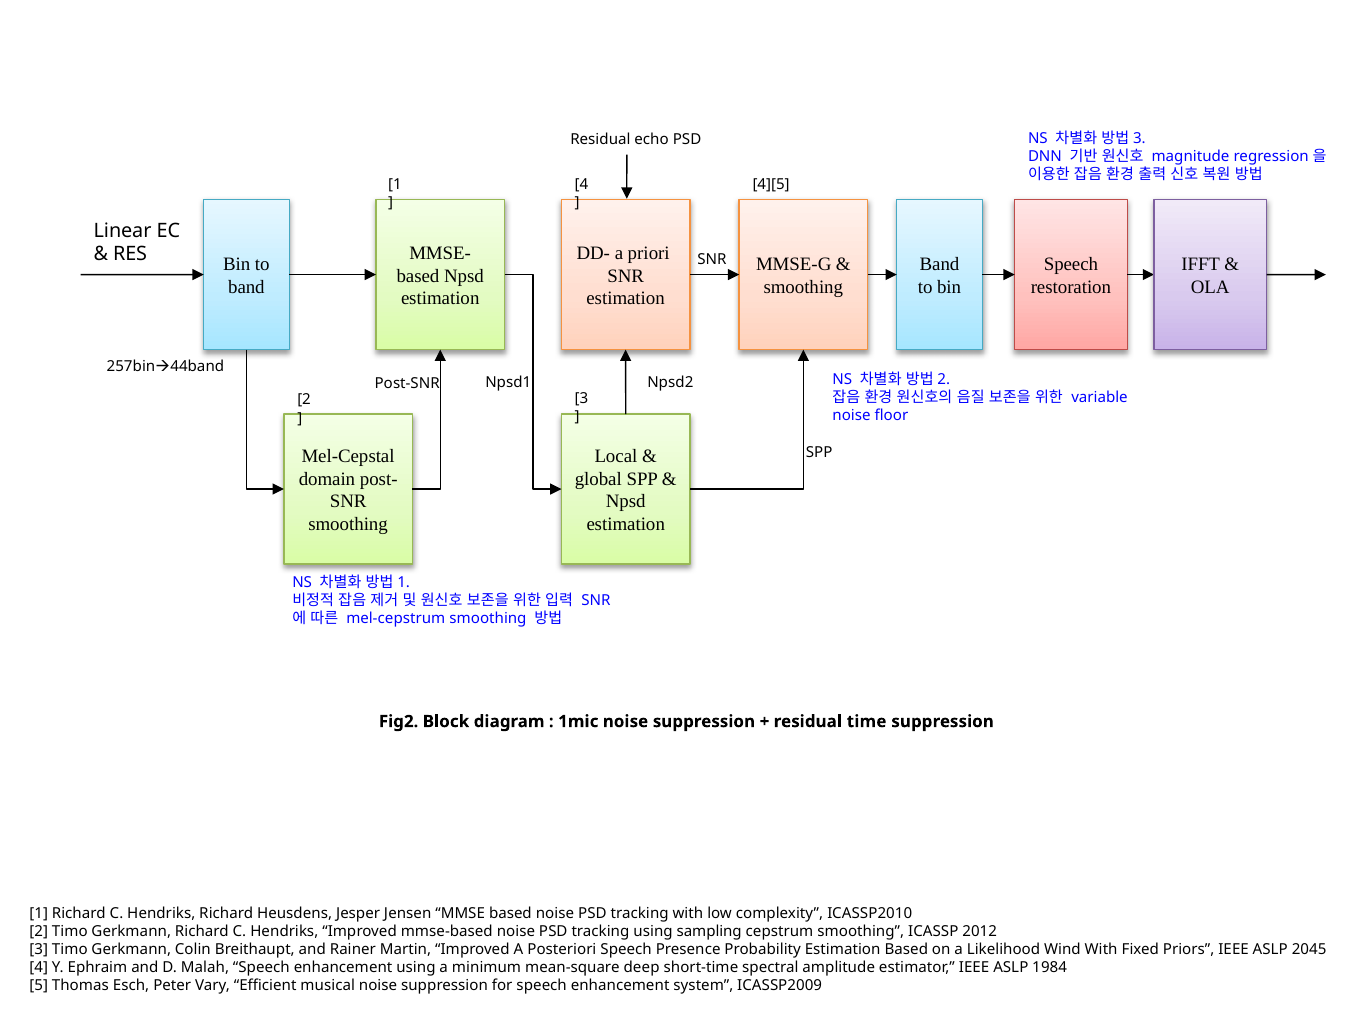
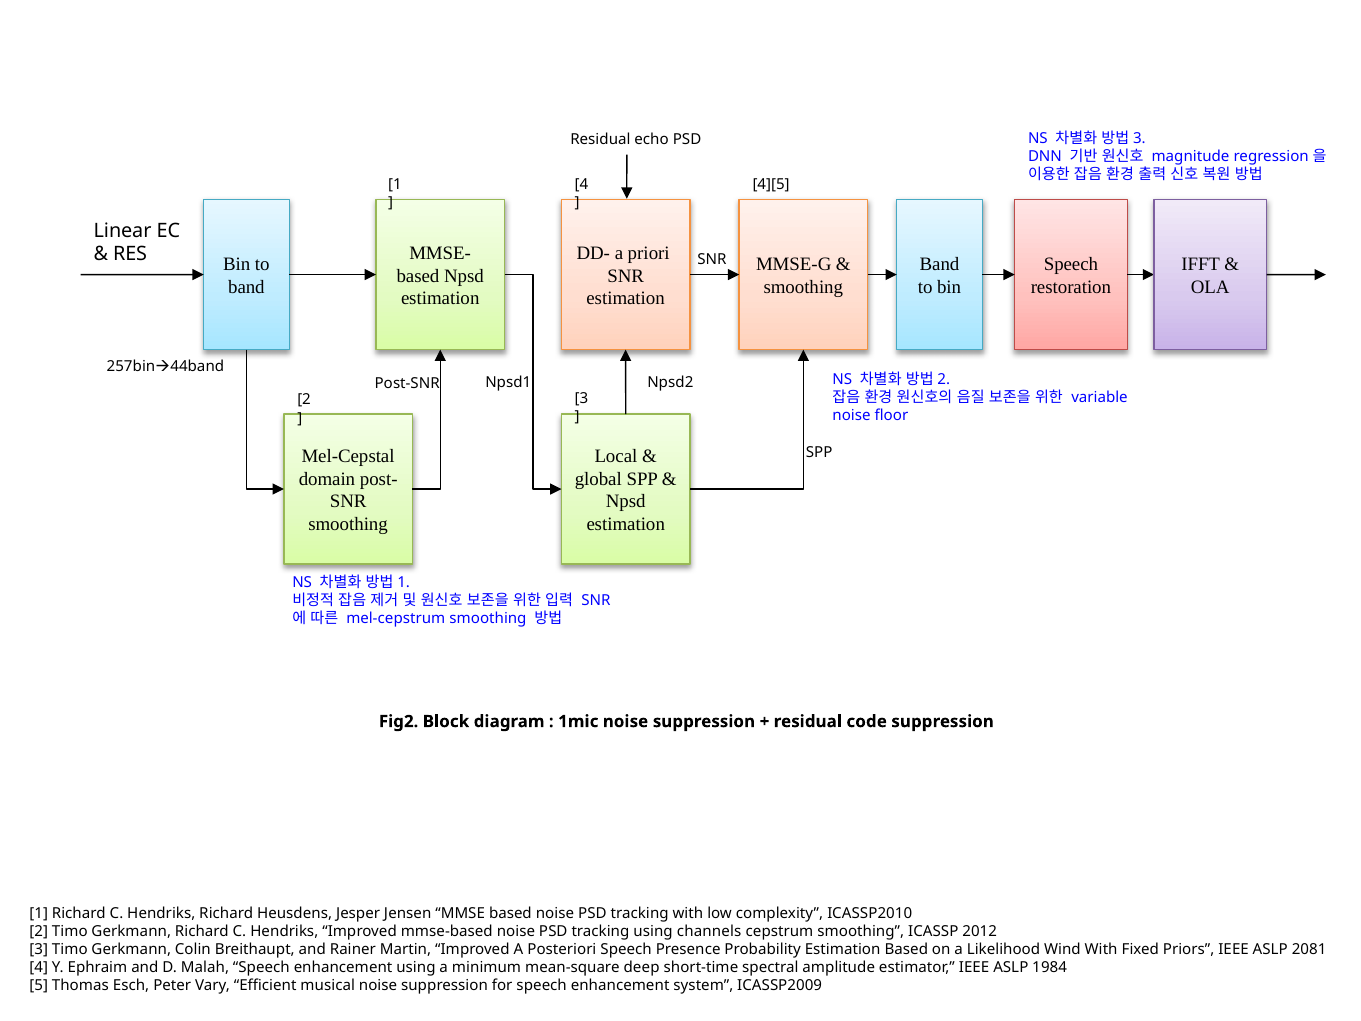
time: time -> code (867, 721)
sampling: sampling -> channels (709, 931)
2045: 2045 -> 2081 (1309, 949)
